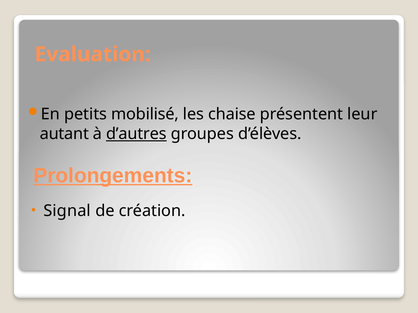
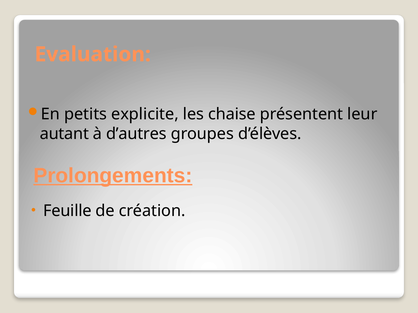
mobilisé: mobilisé -> explicite (145, 114)
d’autres underline: present -> none (136, 134)
Signal: Signal -> Feuille (67, 211)
